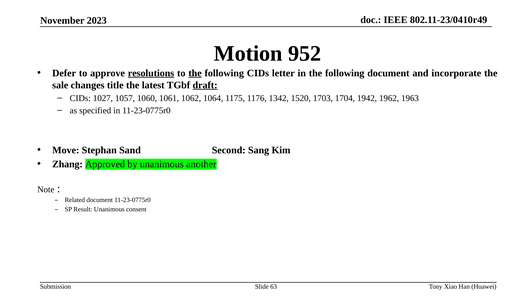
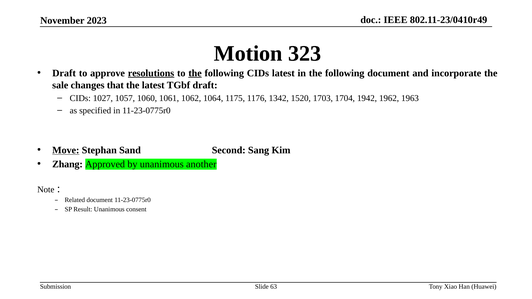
952: 952 -> 323 (305, 53)
Defer: Defer -> Draft (64, 73)
CIDs letter: letter -> latest (283, 73)
title: title -> that (115, 85)
draft underline: present -> none (205, 85)
Move underline: none -> present (66, 150)
